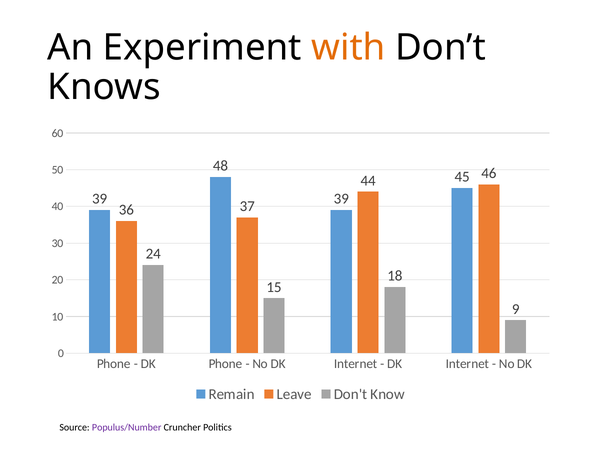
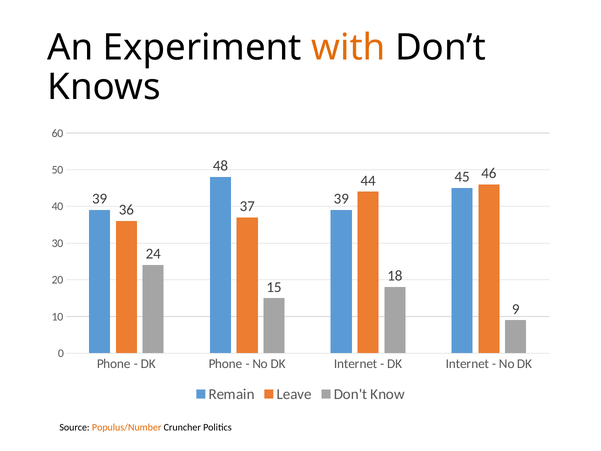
Populus/Number colour: purple -> orange (127, 427)
